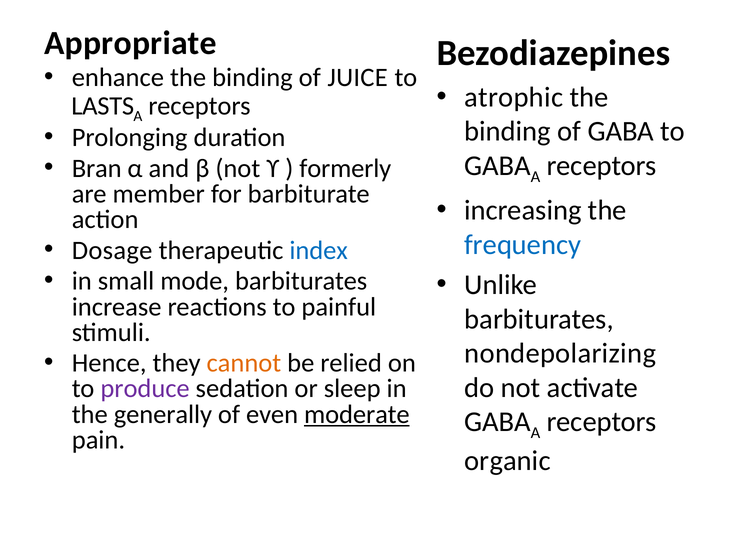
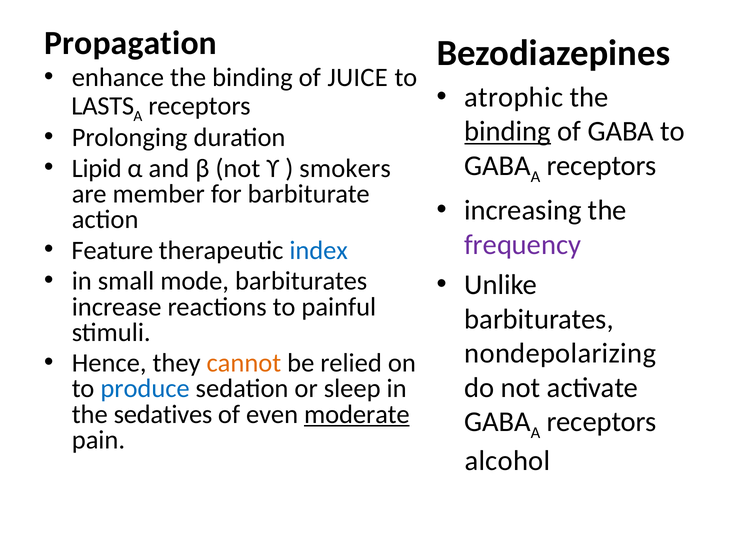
Appropriate: Appropriate -> Propagation (131, 43)
binding underline: none -> present (508, 132)
Bran: Bran -> Lipid (97, 168)
formerly: formerly -> smokers (345, 168)
frequency colour: blue -> purple (523, 245)
Dosage: Dosage -> Feature (112, 250)
produce colour: purple -> blue (145, 389)
generally: generally -> sedatives (163, 414)
organic: organic -> alcohol (507, 461)
